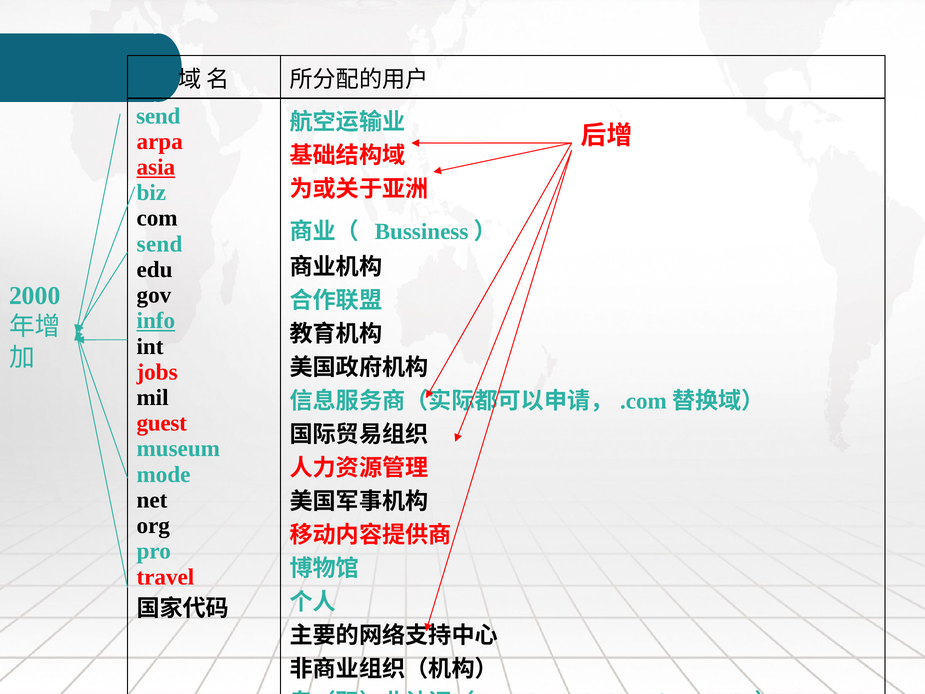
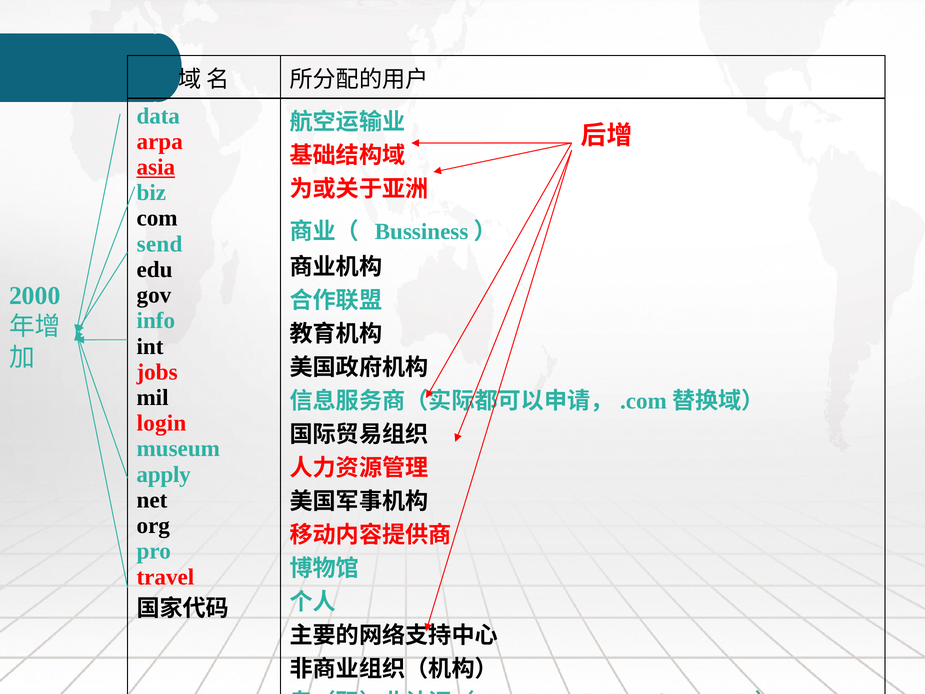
send: send -> data (158, 116)
info underline: present -> none (156, 321)
guest: guest -> login (161, 423)
mode: mode -> apply (164, 474)
